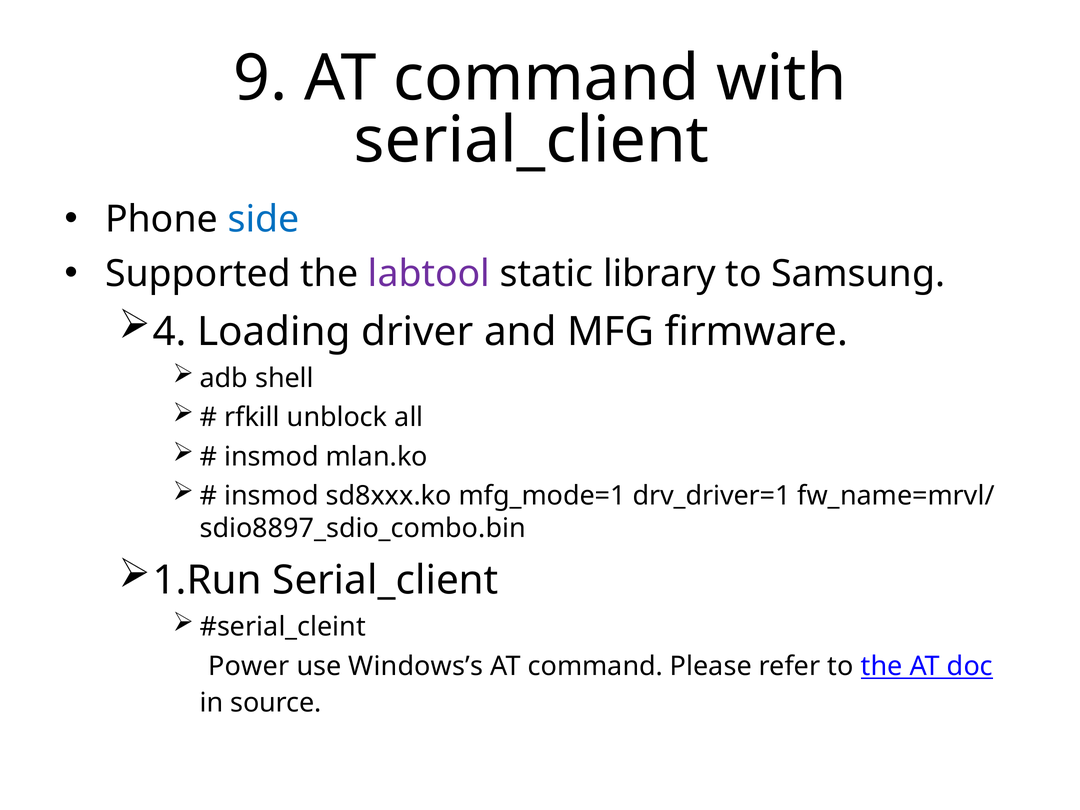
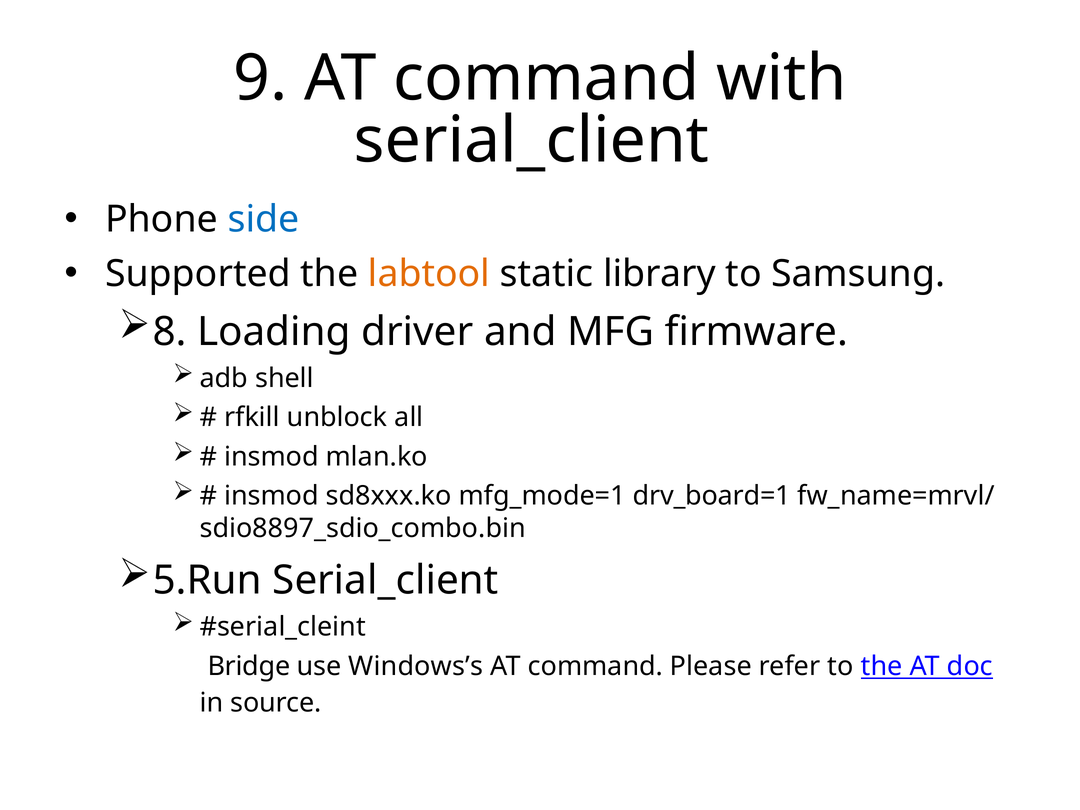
labtool colour: purple -> orange (429, 274)
4: 4 -> 8 (170, 332)
drv_driver=1: drv_driver=1 -> drv_board=1 (712, 496)
1.Run: 1.Run -> 5.Run (207, 580)
Power: Power -> Bridge (249, 666)
